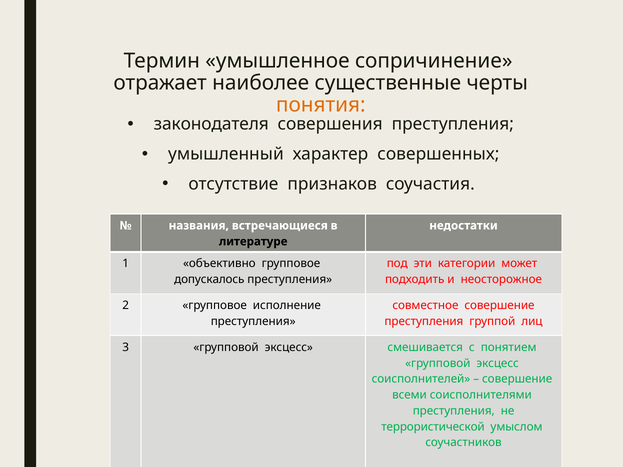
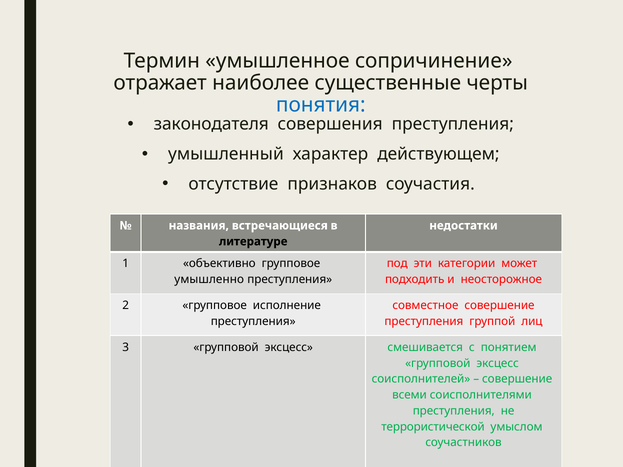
понятия colour: orange -> blue (321, 105)
совершенных: совершенных -> действующем (438, 154)
допускалось: допускалось -> умышленно (209, 280)
